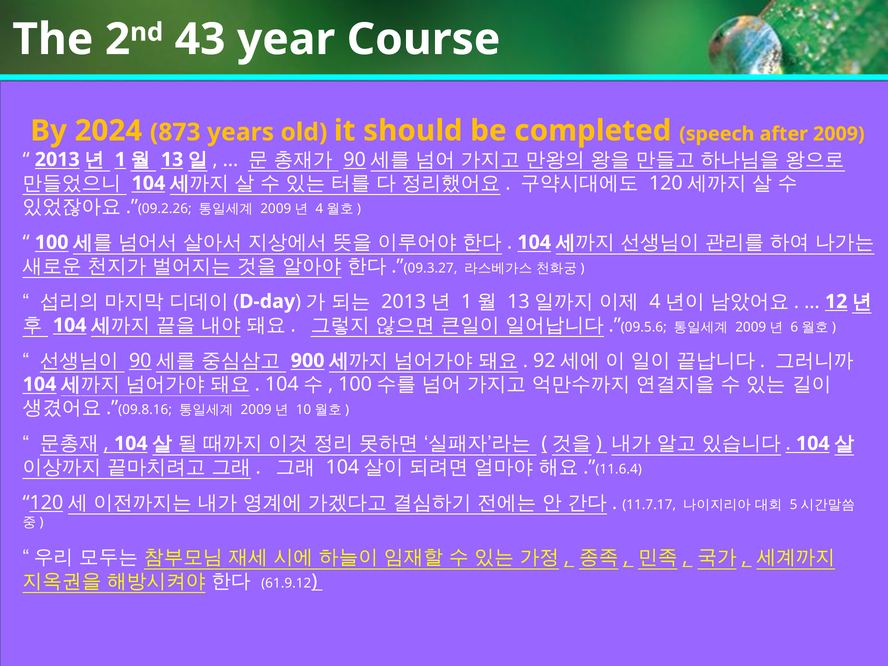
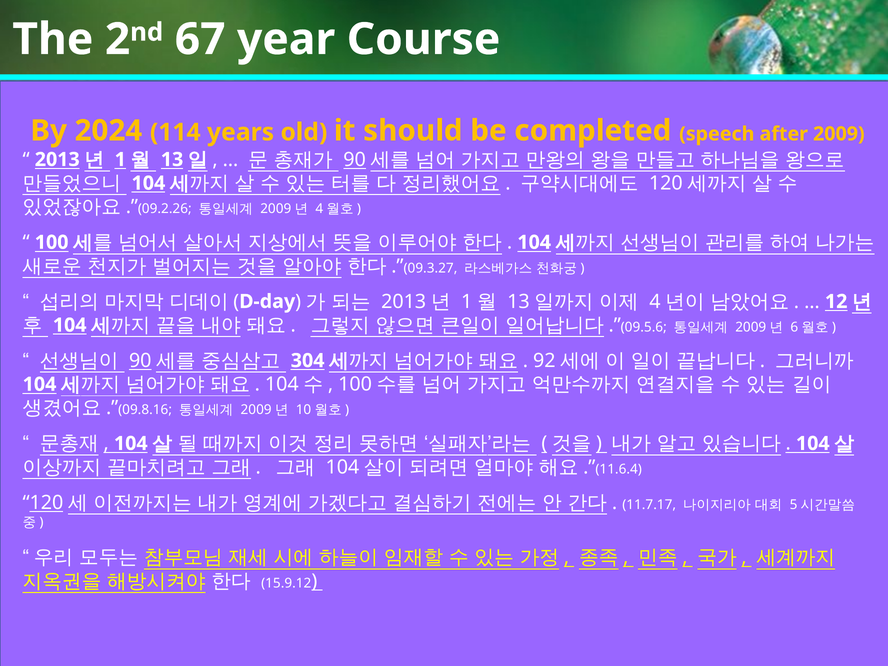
43: 43 -> 67 (200, 39)
873: 873 -> 114 (175, 132)
900: 900 -> 304 (308, 361)
61.9.12: 61.9.12 -> 15.9.12 (286, 583)
